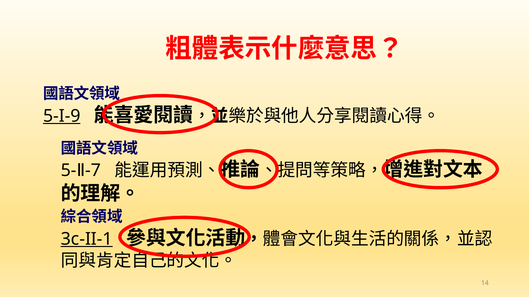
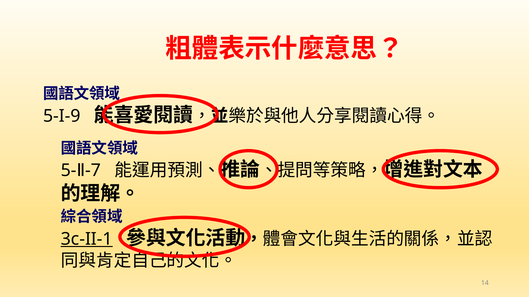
5-I-9 underline: present -> none (62, 116)
